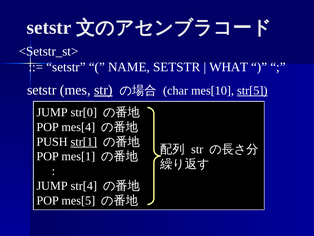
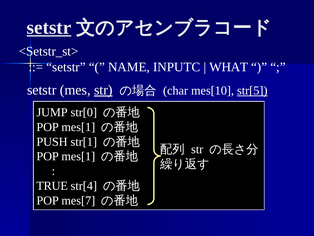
setstr underline: none -> present (49, 28)
NAME SETSTR: SETSTR -> INPUTC (177, 67)
mes[4: mes[4 -> mes[1 (78, 127)
str[1 underline: present -> none (84, 141)
JUMP: JUMP -> TRUE (52, 185)
mes[5: mes[5 -> mes[7 (78, 200)
